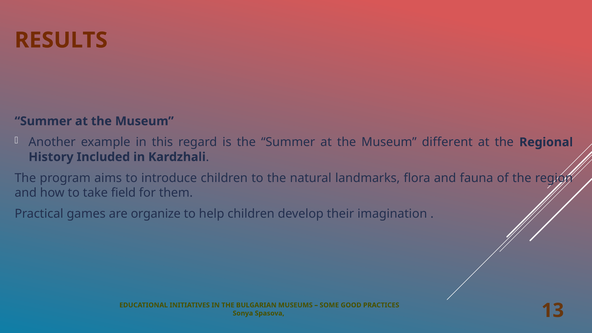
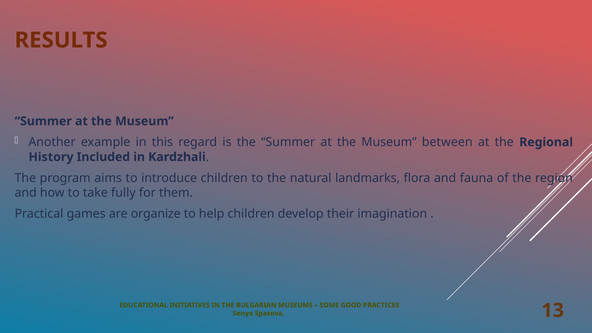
different: different -> between (447, 142)
field: field -> fully (123, 193)
